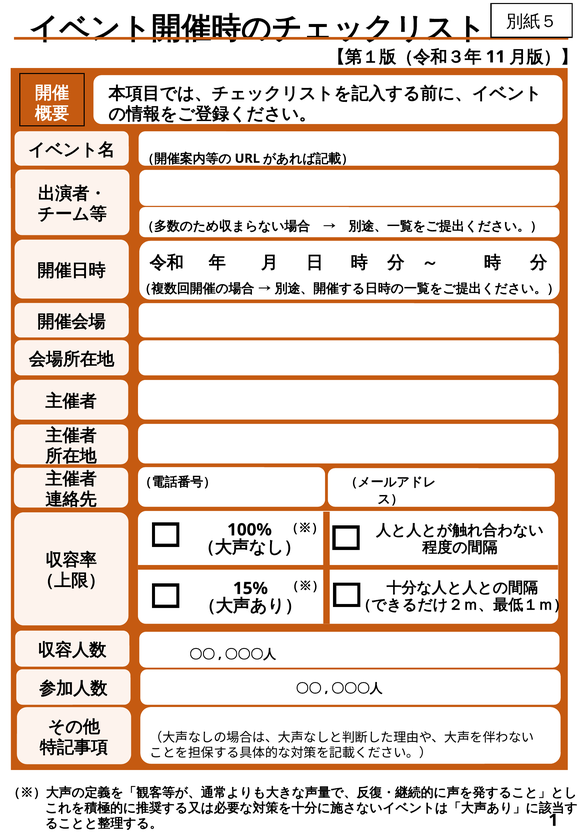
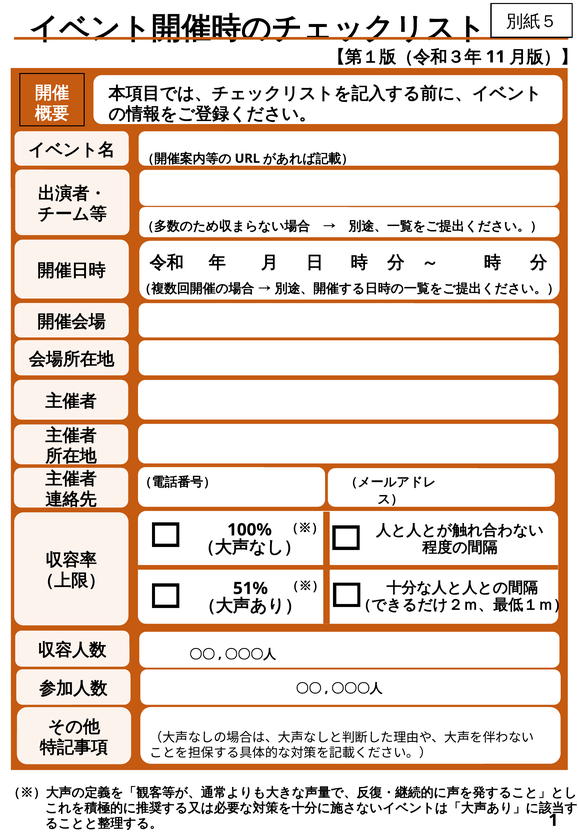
15%: 15% -> 51% (250, 589)
